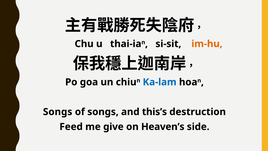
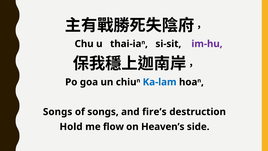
im-hu colour: orange -> purple (207, 44)
this’s: this’s -> fire’s (154, 112)
Feed: Feed -> Hold (71, 127)
give: give -> flow (113, 127)
